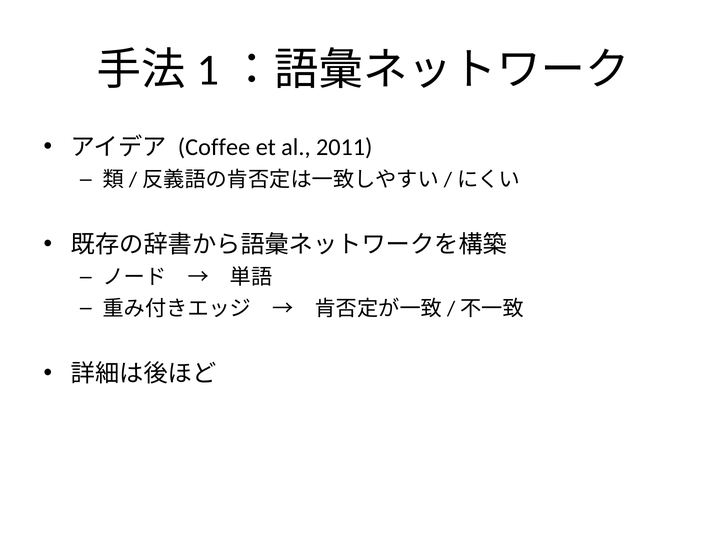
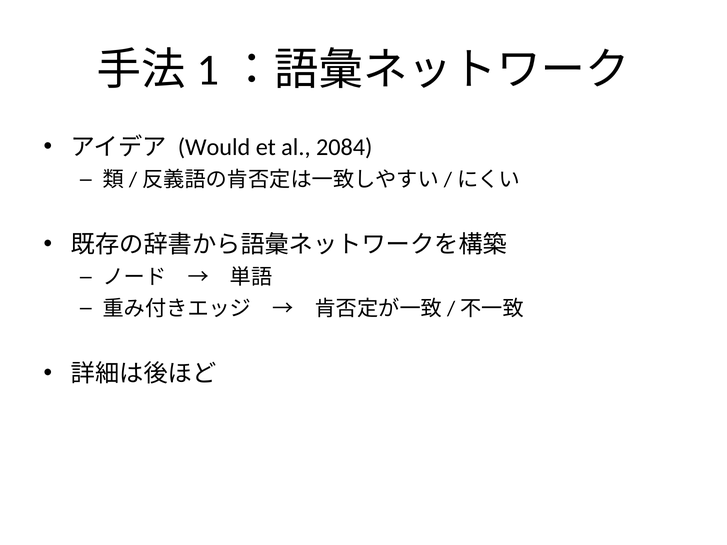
Coffee: Coffee -> Would (214, 147)
2011: 2011 -> 2084 (344, 147)
